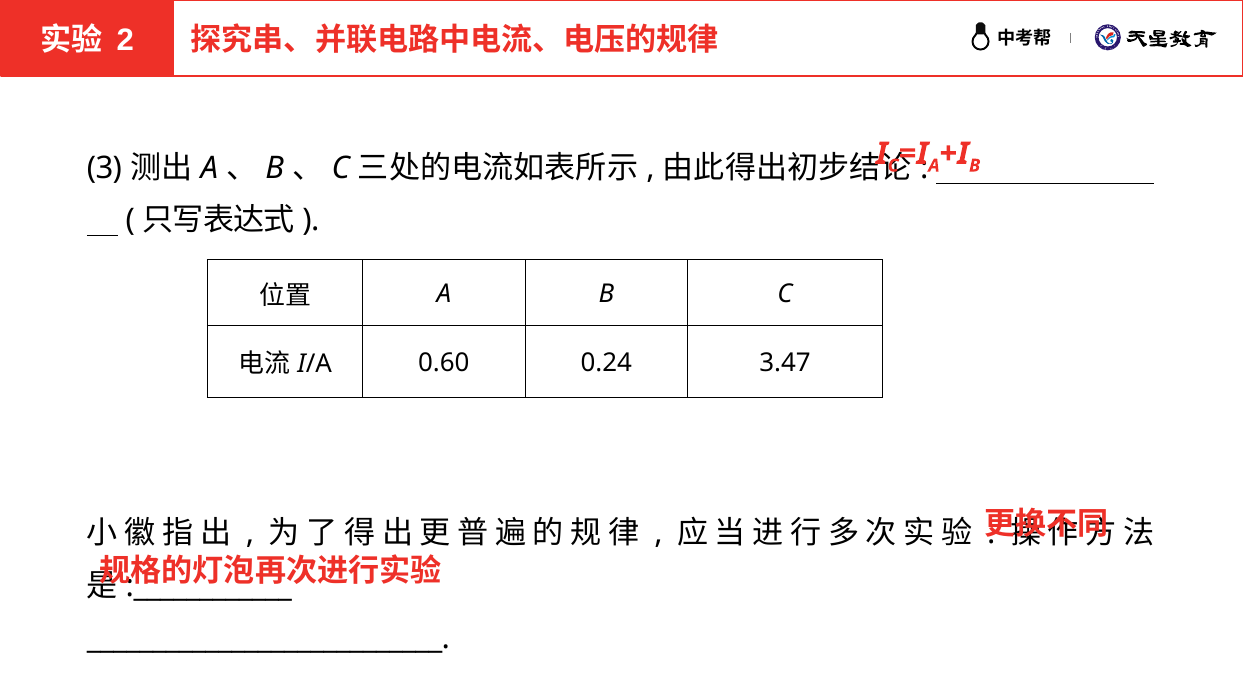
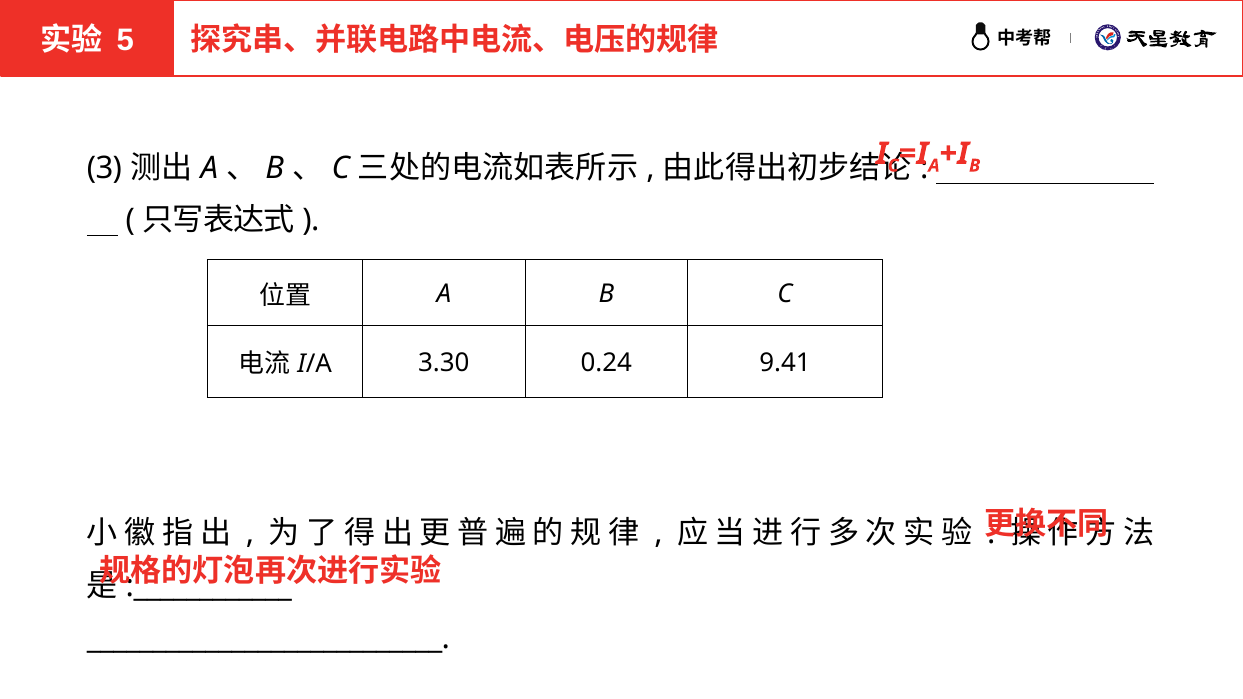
2: 2 -> 5 (125, 40)
0.60: 0.60 -> 3.30 (444, 363)
3.47: 3.47 -> 9.41 (785, 363)
